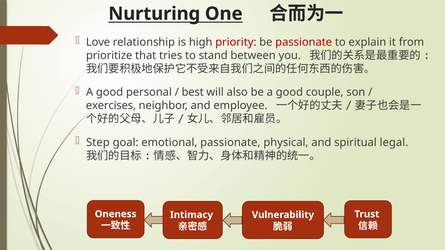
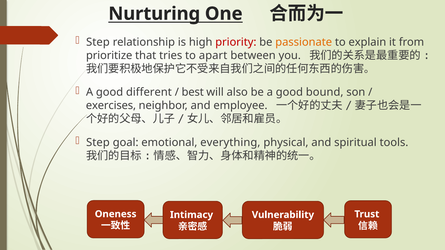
Love: Love -> Step (98, 42)
passionate colour: red -> orange (304, 42)
stand: stand -> apart (213, 55)
personal: personal -> different (149, 92)
couple: couple -> bound (325, 92)
emotional passionate: passionate -> everything (230, 143)
legal: legal -> tools (394, 143)
